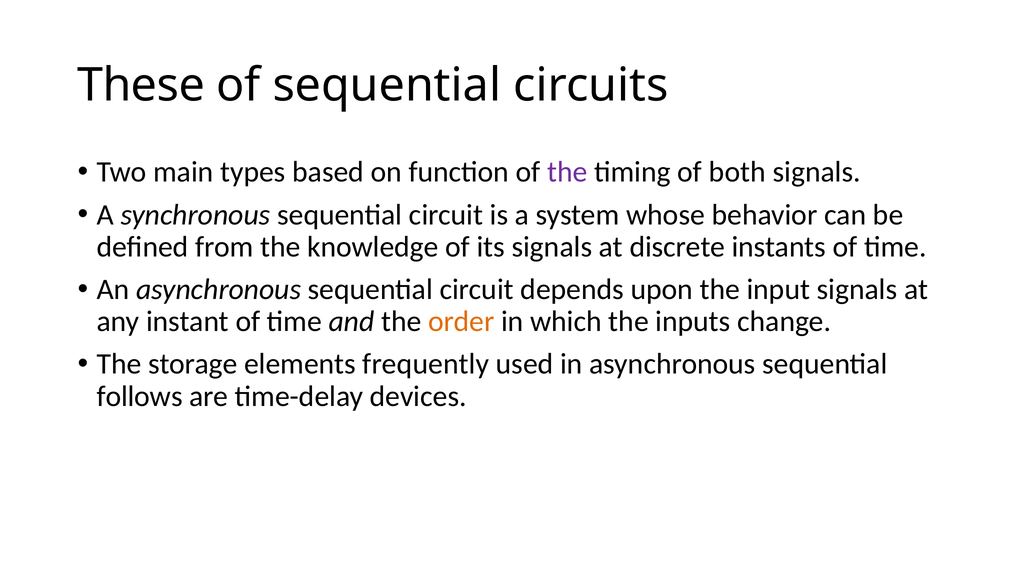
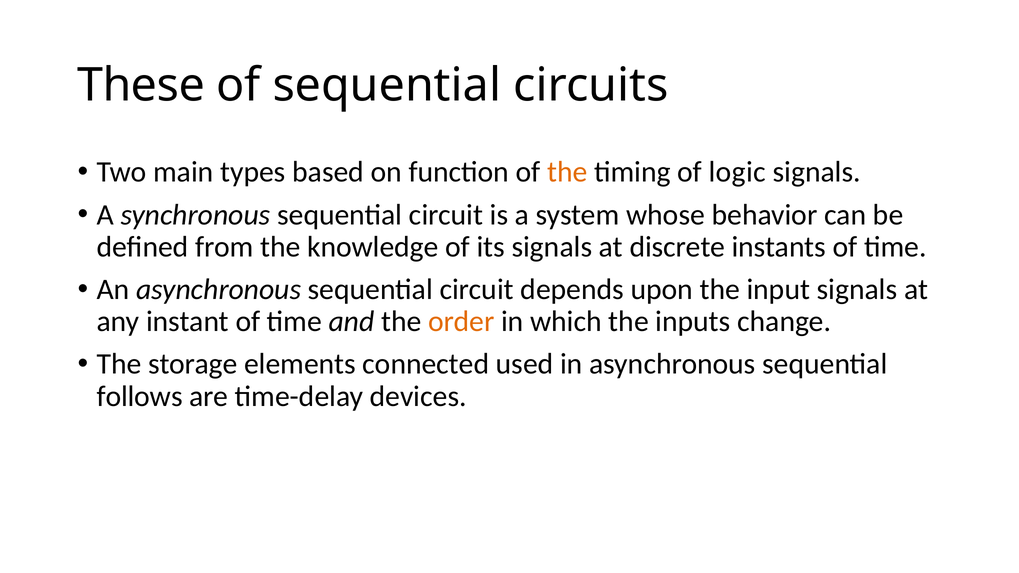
the colour: purple -> orange (567, 172)
both: both -> logic (737, 172)
frequently: frequently -> connected (426, 364)
